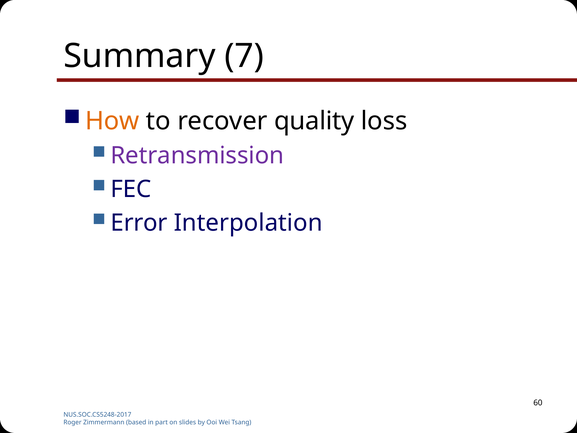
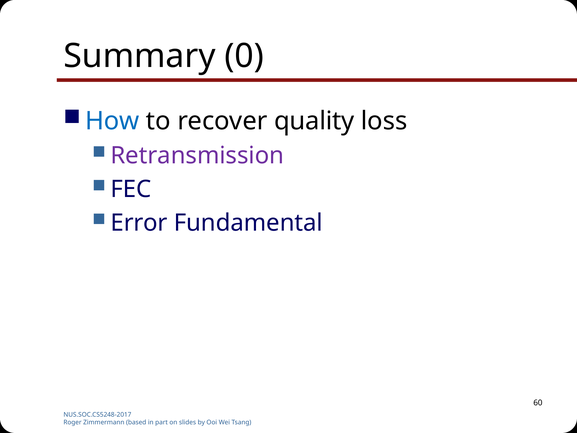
7: 7 -> 0 (244, 56)
How colour: orange -> blue (112, 121)
Interpolation: Interpolation -> Fundamental (248, 223)
